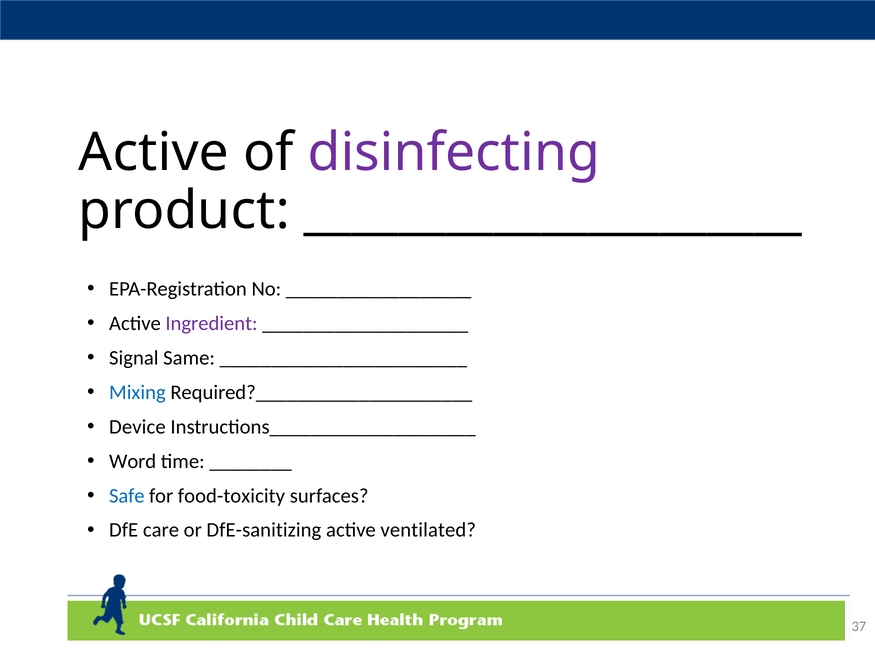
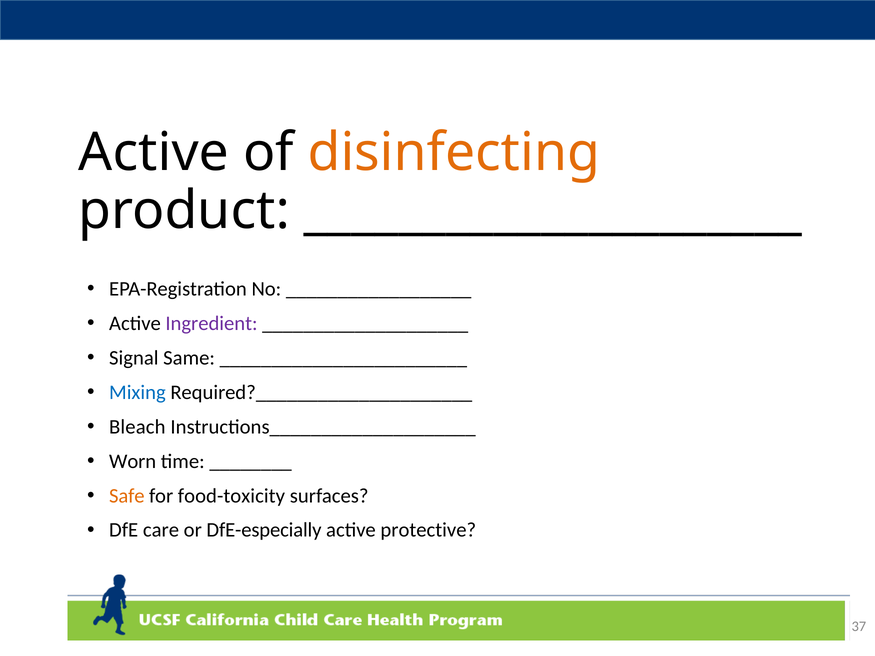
disinfecting colour: purple -> orange (454, 153)
Device: Device -> Bleach (137, 427)
Word: Word -> Worn (133, 461)
Safe colour: blue -> orange (127, 496)
DfE-sanitizing: DfE-sanitizing -> DfE-especially (264, 530)
ventilated: ventilated -> protective (428, 530)
